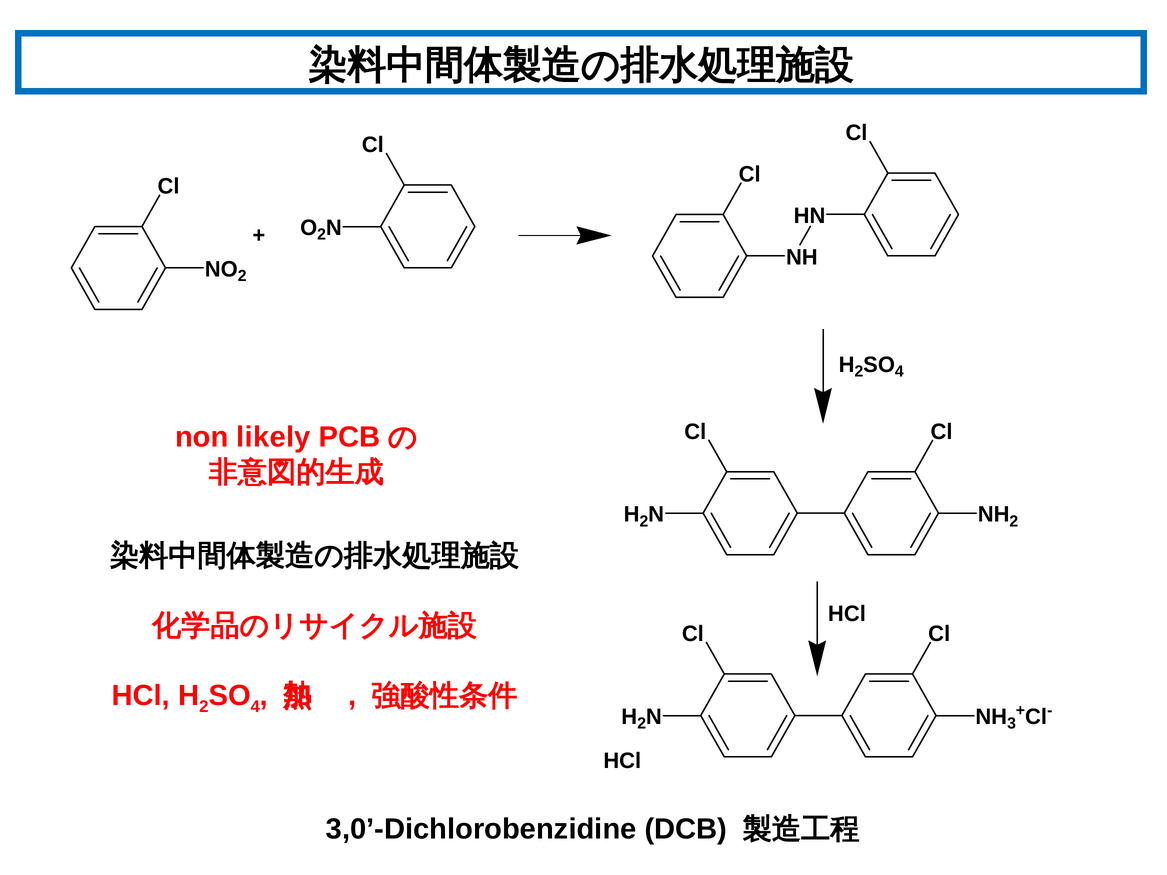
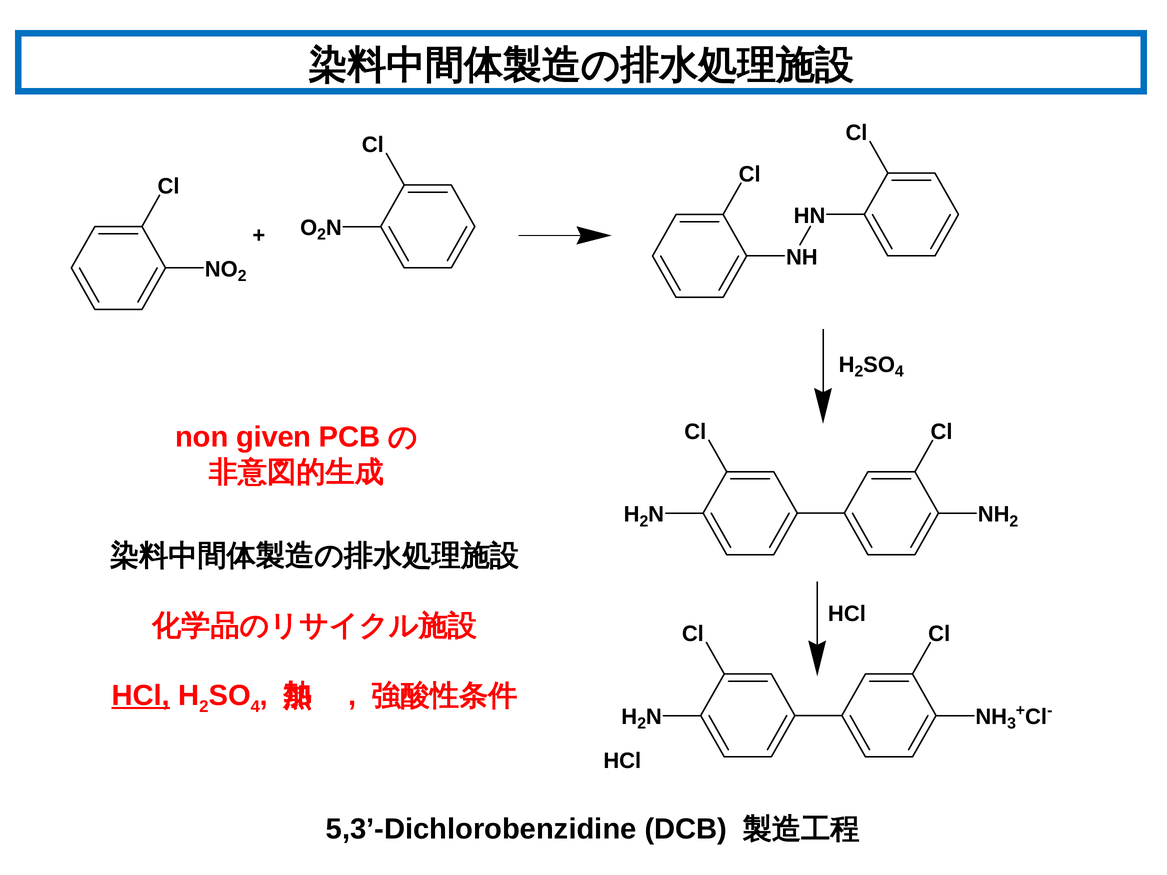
likely: likely -> given (274, 437)
HCl underline: none -> present (141, 696)
3,0’-Dichlorobenzidine: 3,0’-Dichlorobenzidine -> 5,3’-Dichlorobenzidine (481, 829)
